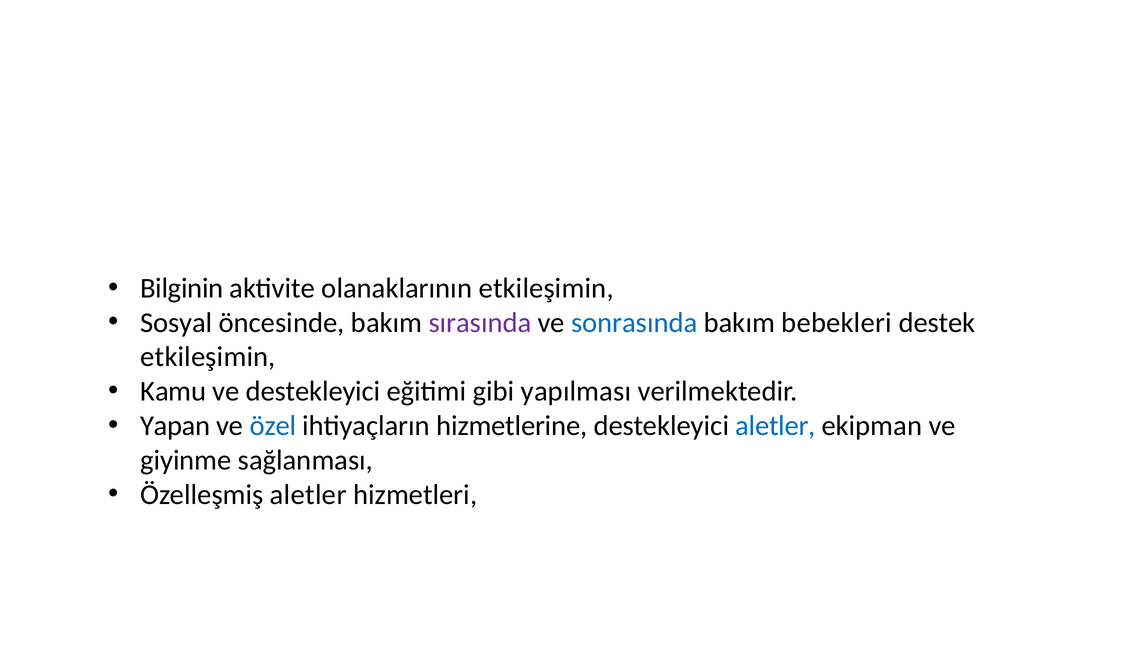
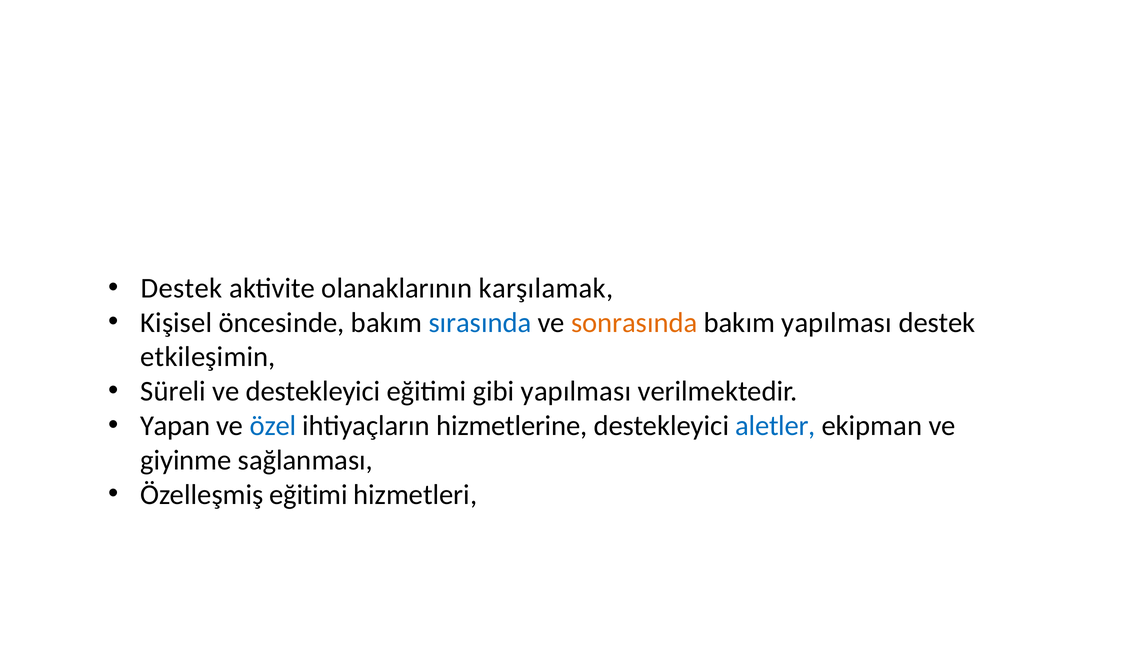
Bilginin: Bilginin -> Destek (181, 288)
olanaklarının etkileşimin: etkileşimin -> karşılamak (546, 288)
Sosyal: Sosyal -> Kişisel (176, 323)
sırasında colour: purple -> blue (480, 323)
sonrasında colour: blue -> orange (634, 323)
bakım bebekleri: bebekleri -> yapılması (837, 323)
Kamu: Kamu -> Süreli (173, 392)
Özelleşmiş aletler: aletler -> eğitimi (308, 495)
